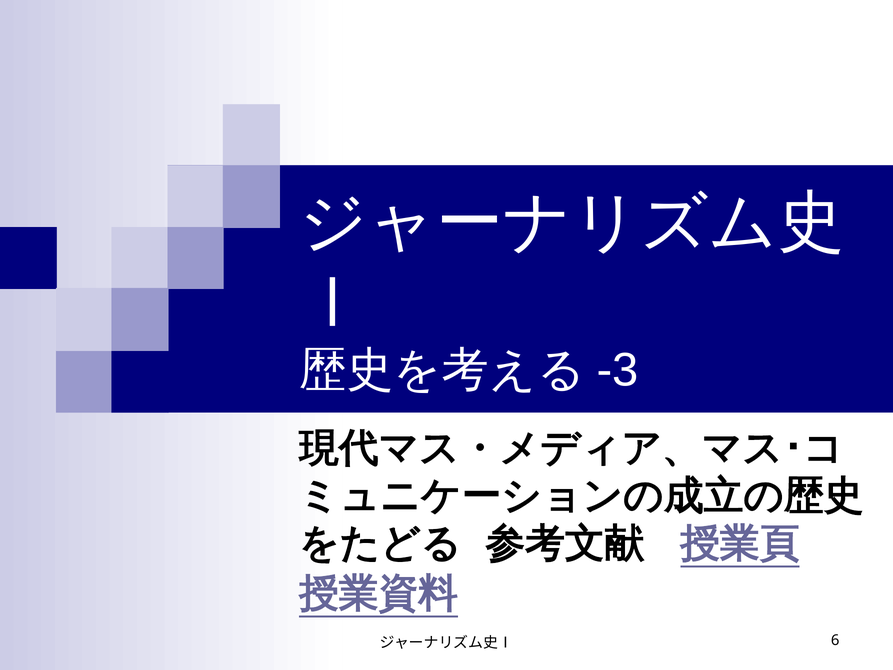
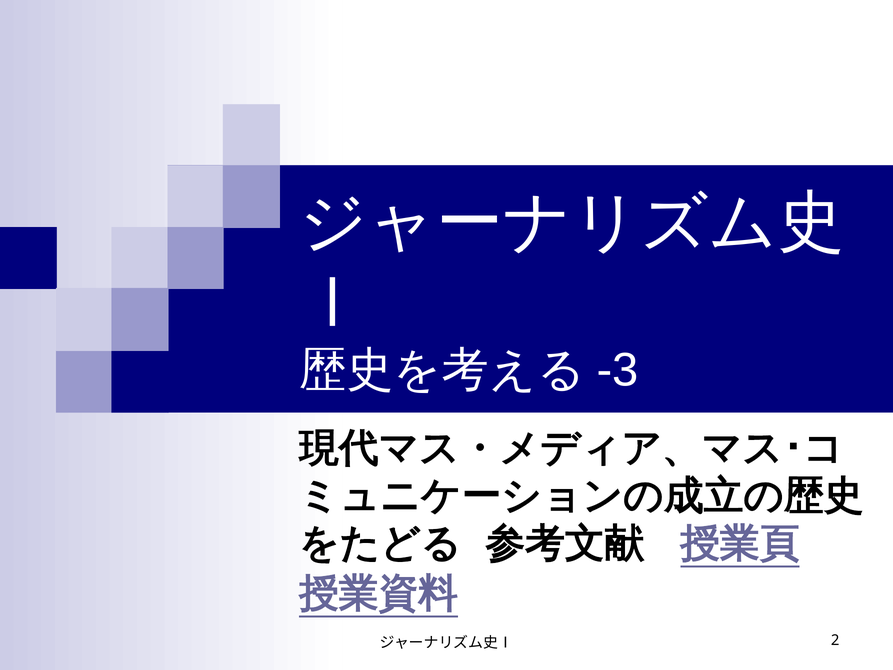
6: 6 -> 2 (835, 640)
